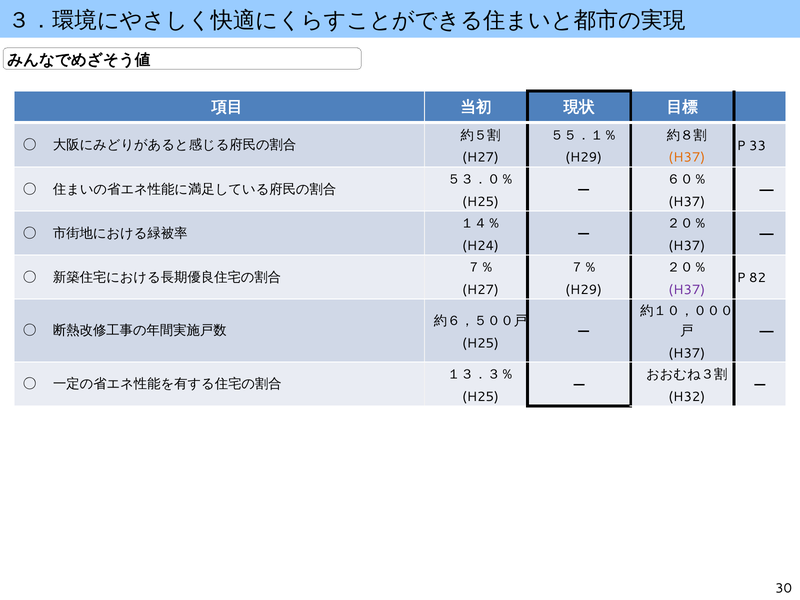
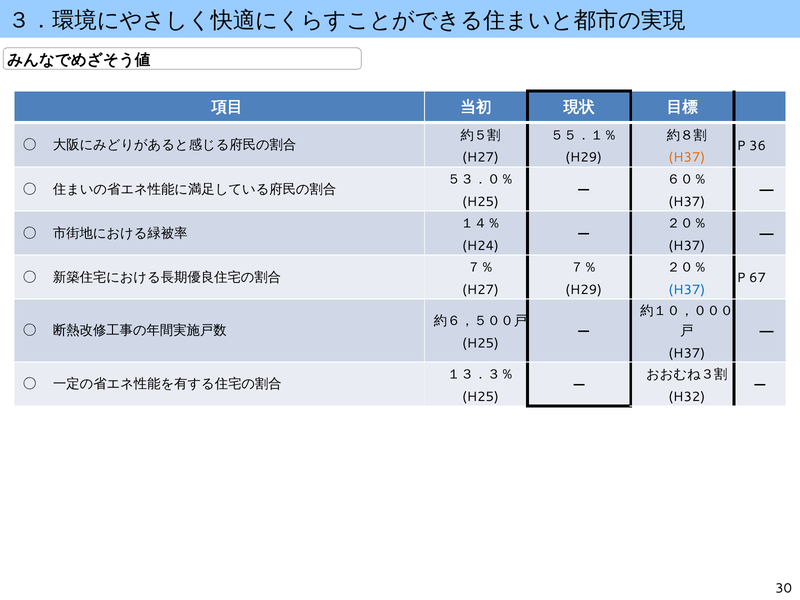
33: 33 -> 36 (757, 146)
82: 82 -> 67 (757, 278)
H37 colour: purple -> blue (687, 290)
